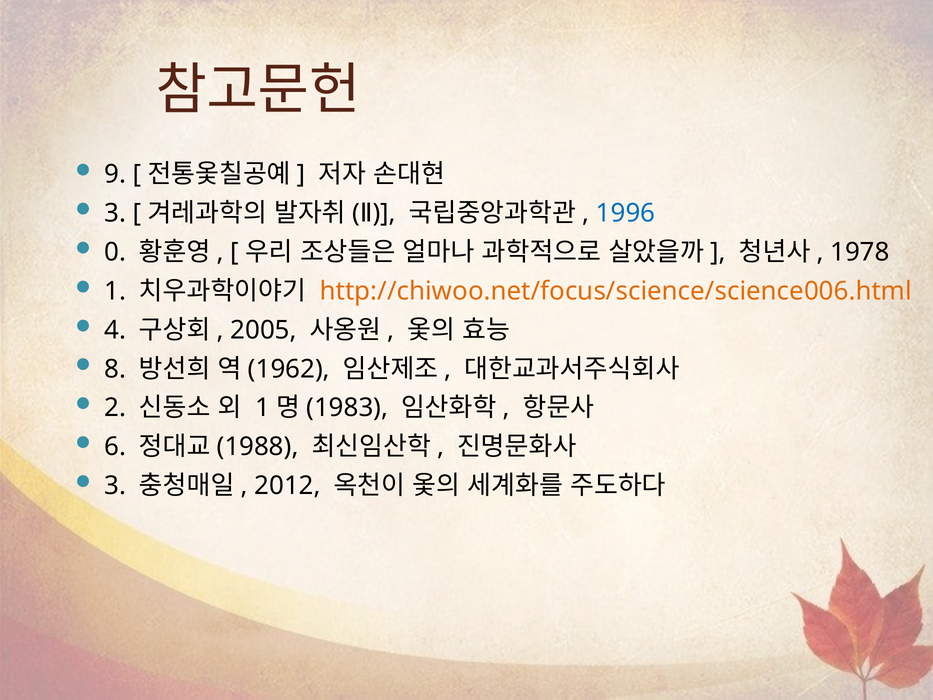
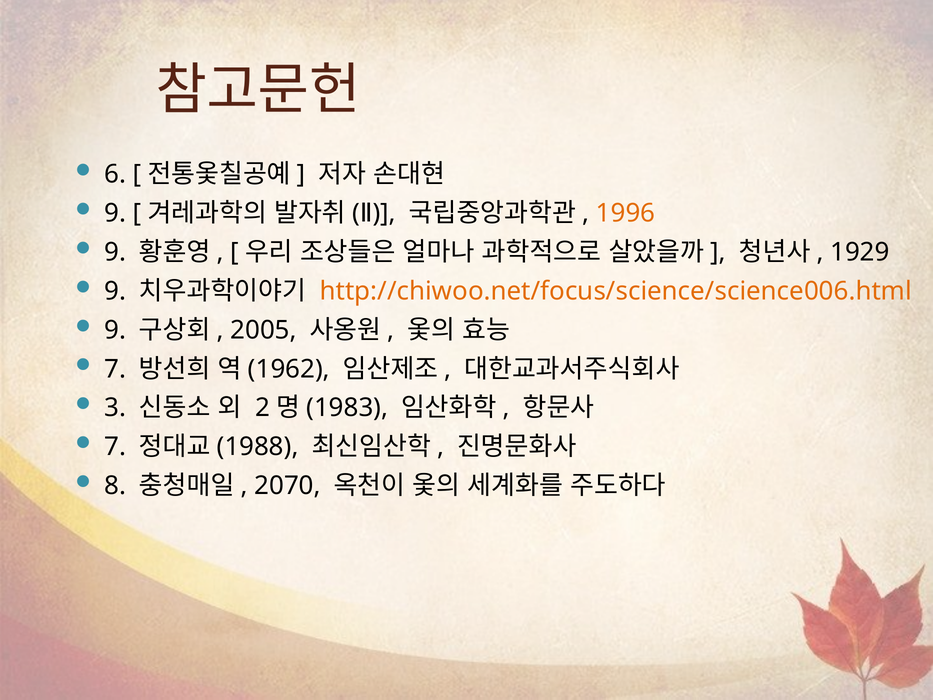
9: 9 -> 6 (115, 174)
1996 colour: blue -> orange (626, 213)
3: 3 -> 9 (115, 213)
0: 0 -> 9 (115, 252)
1978: 1978 -> 1929 (860, 252)
1: 1 -> 9 (115, 291)
4: 4 -> 9 (115, 330)
8: 8 -> 7 (115, 369)
2: 2 -> 3 (115, 408)
1: 1 -> 2 (263, 408)
6: 6 -> 7 (115, 447)
3: 3 -> 8 (115, 486)
2012: 2012 -> 2070 (288, 486)
